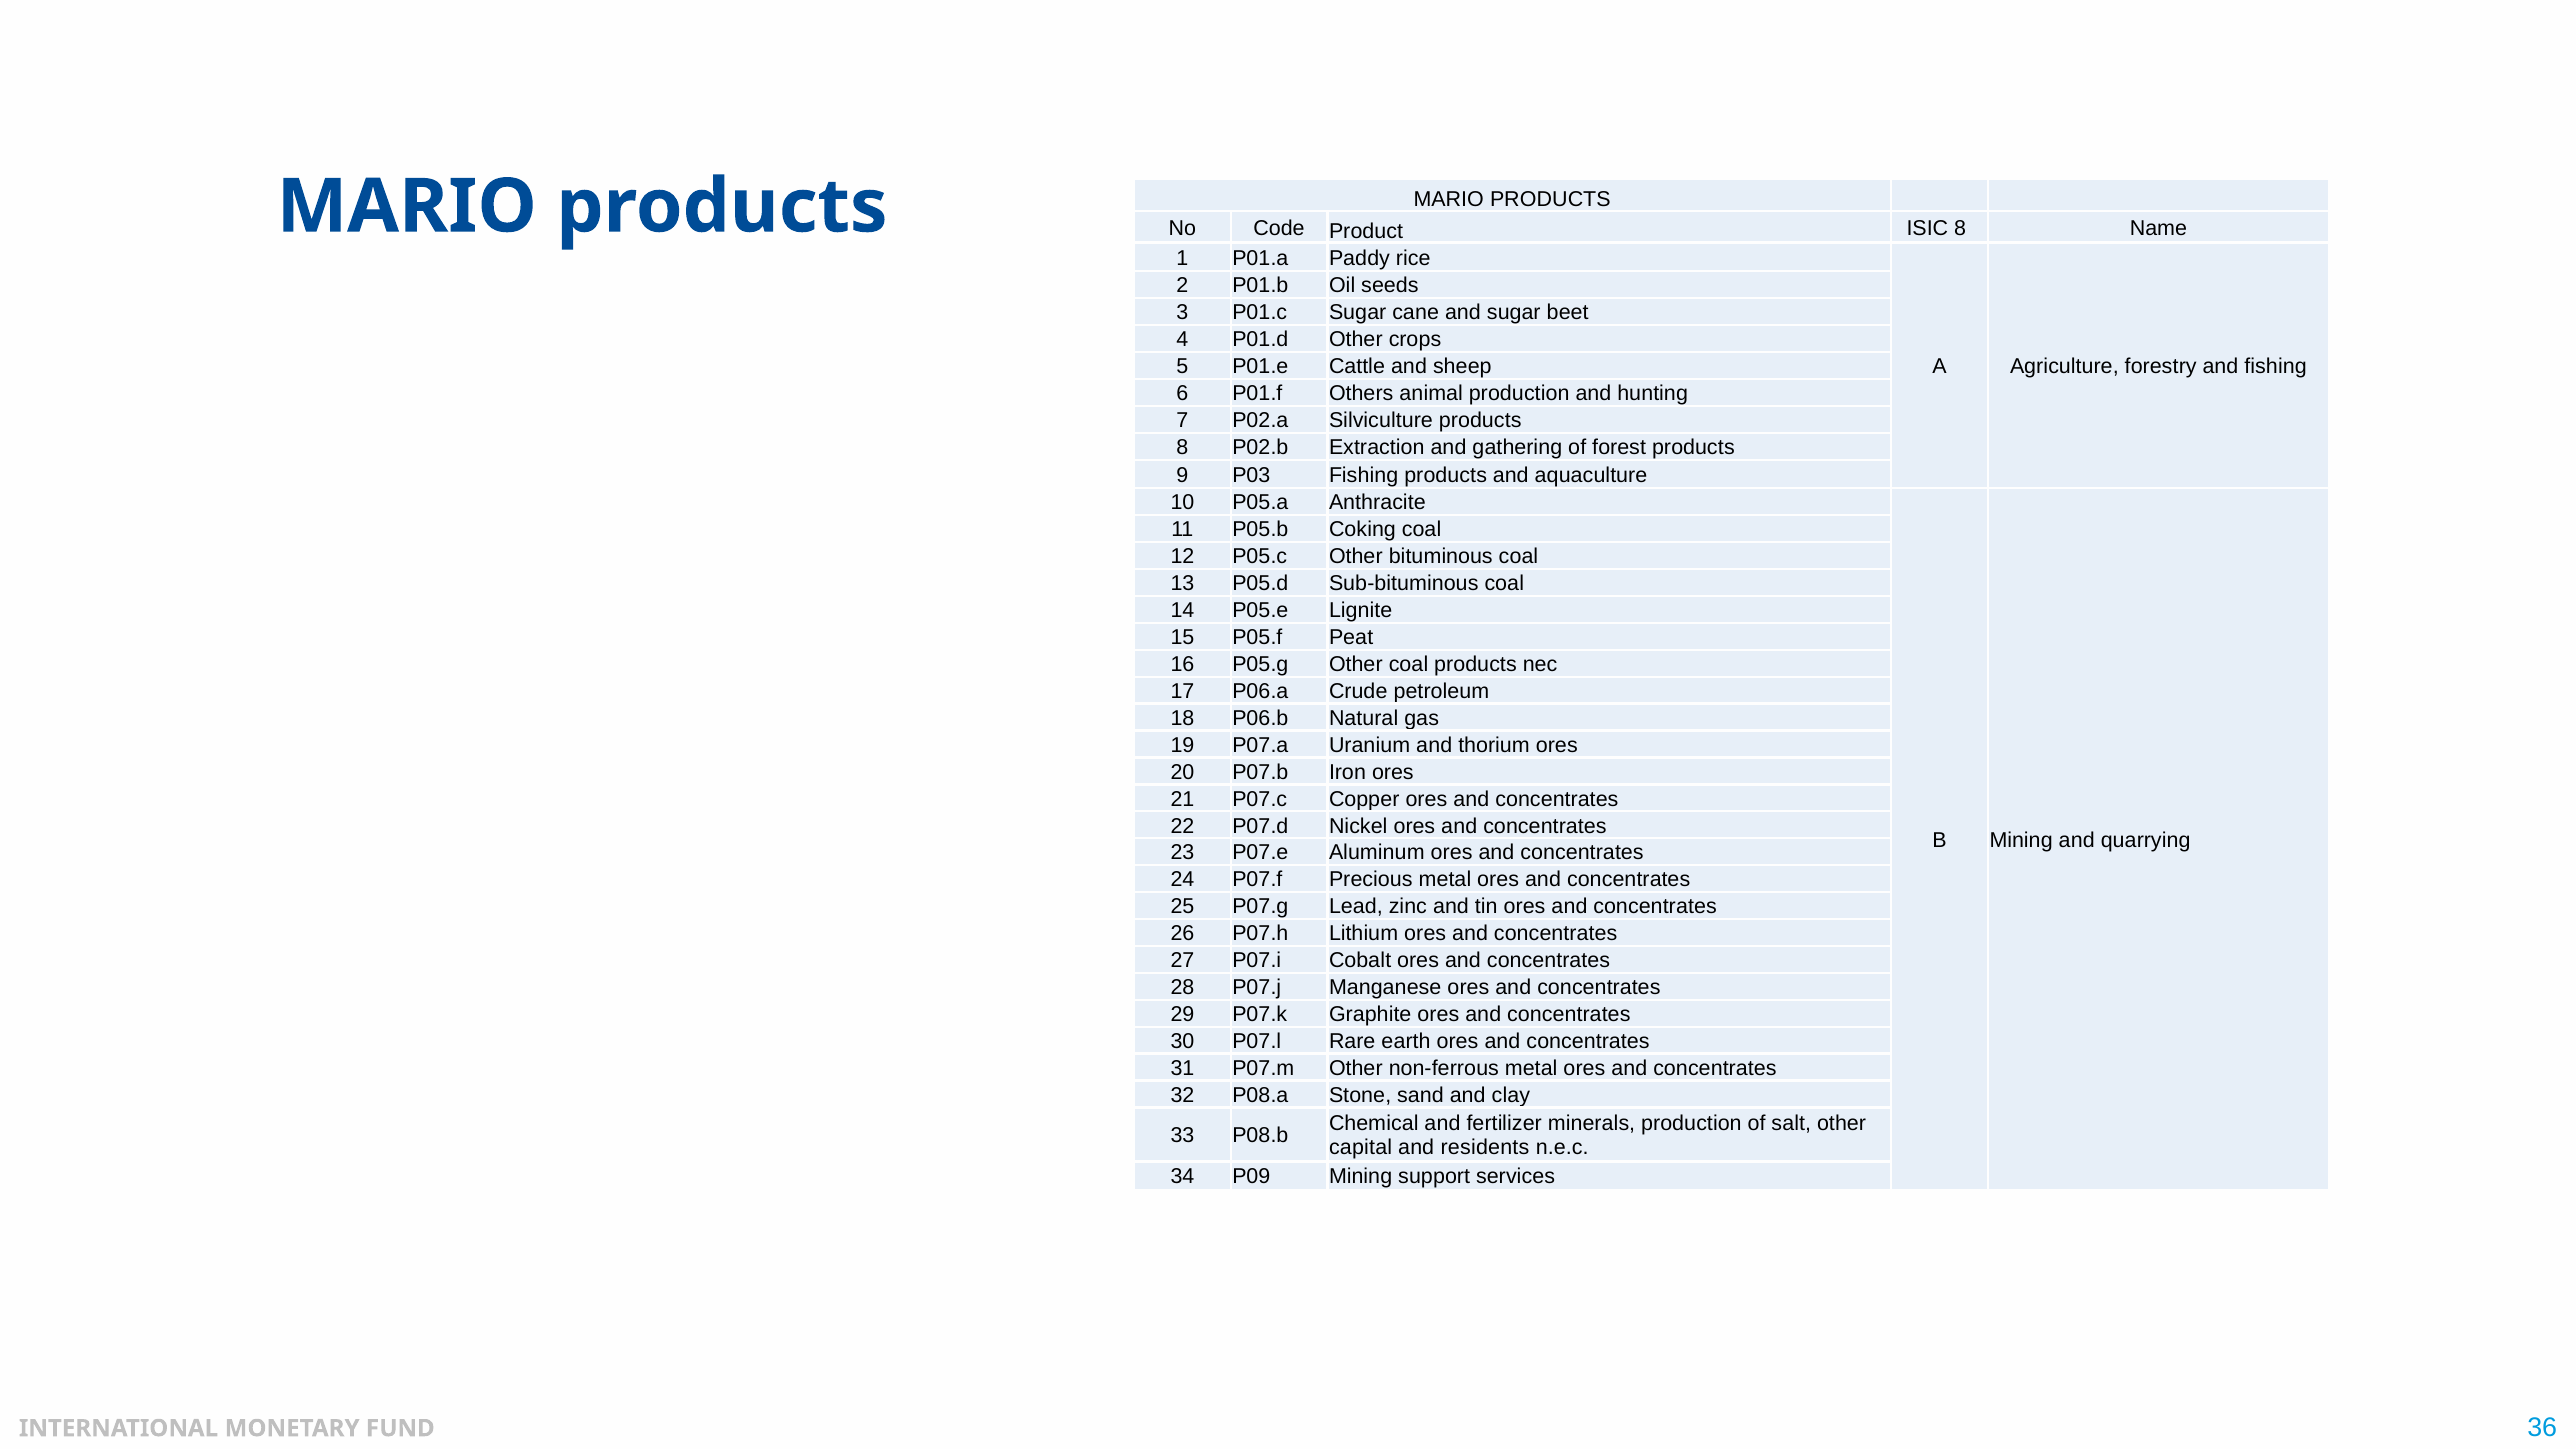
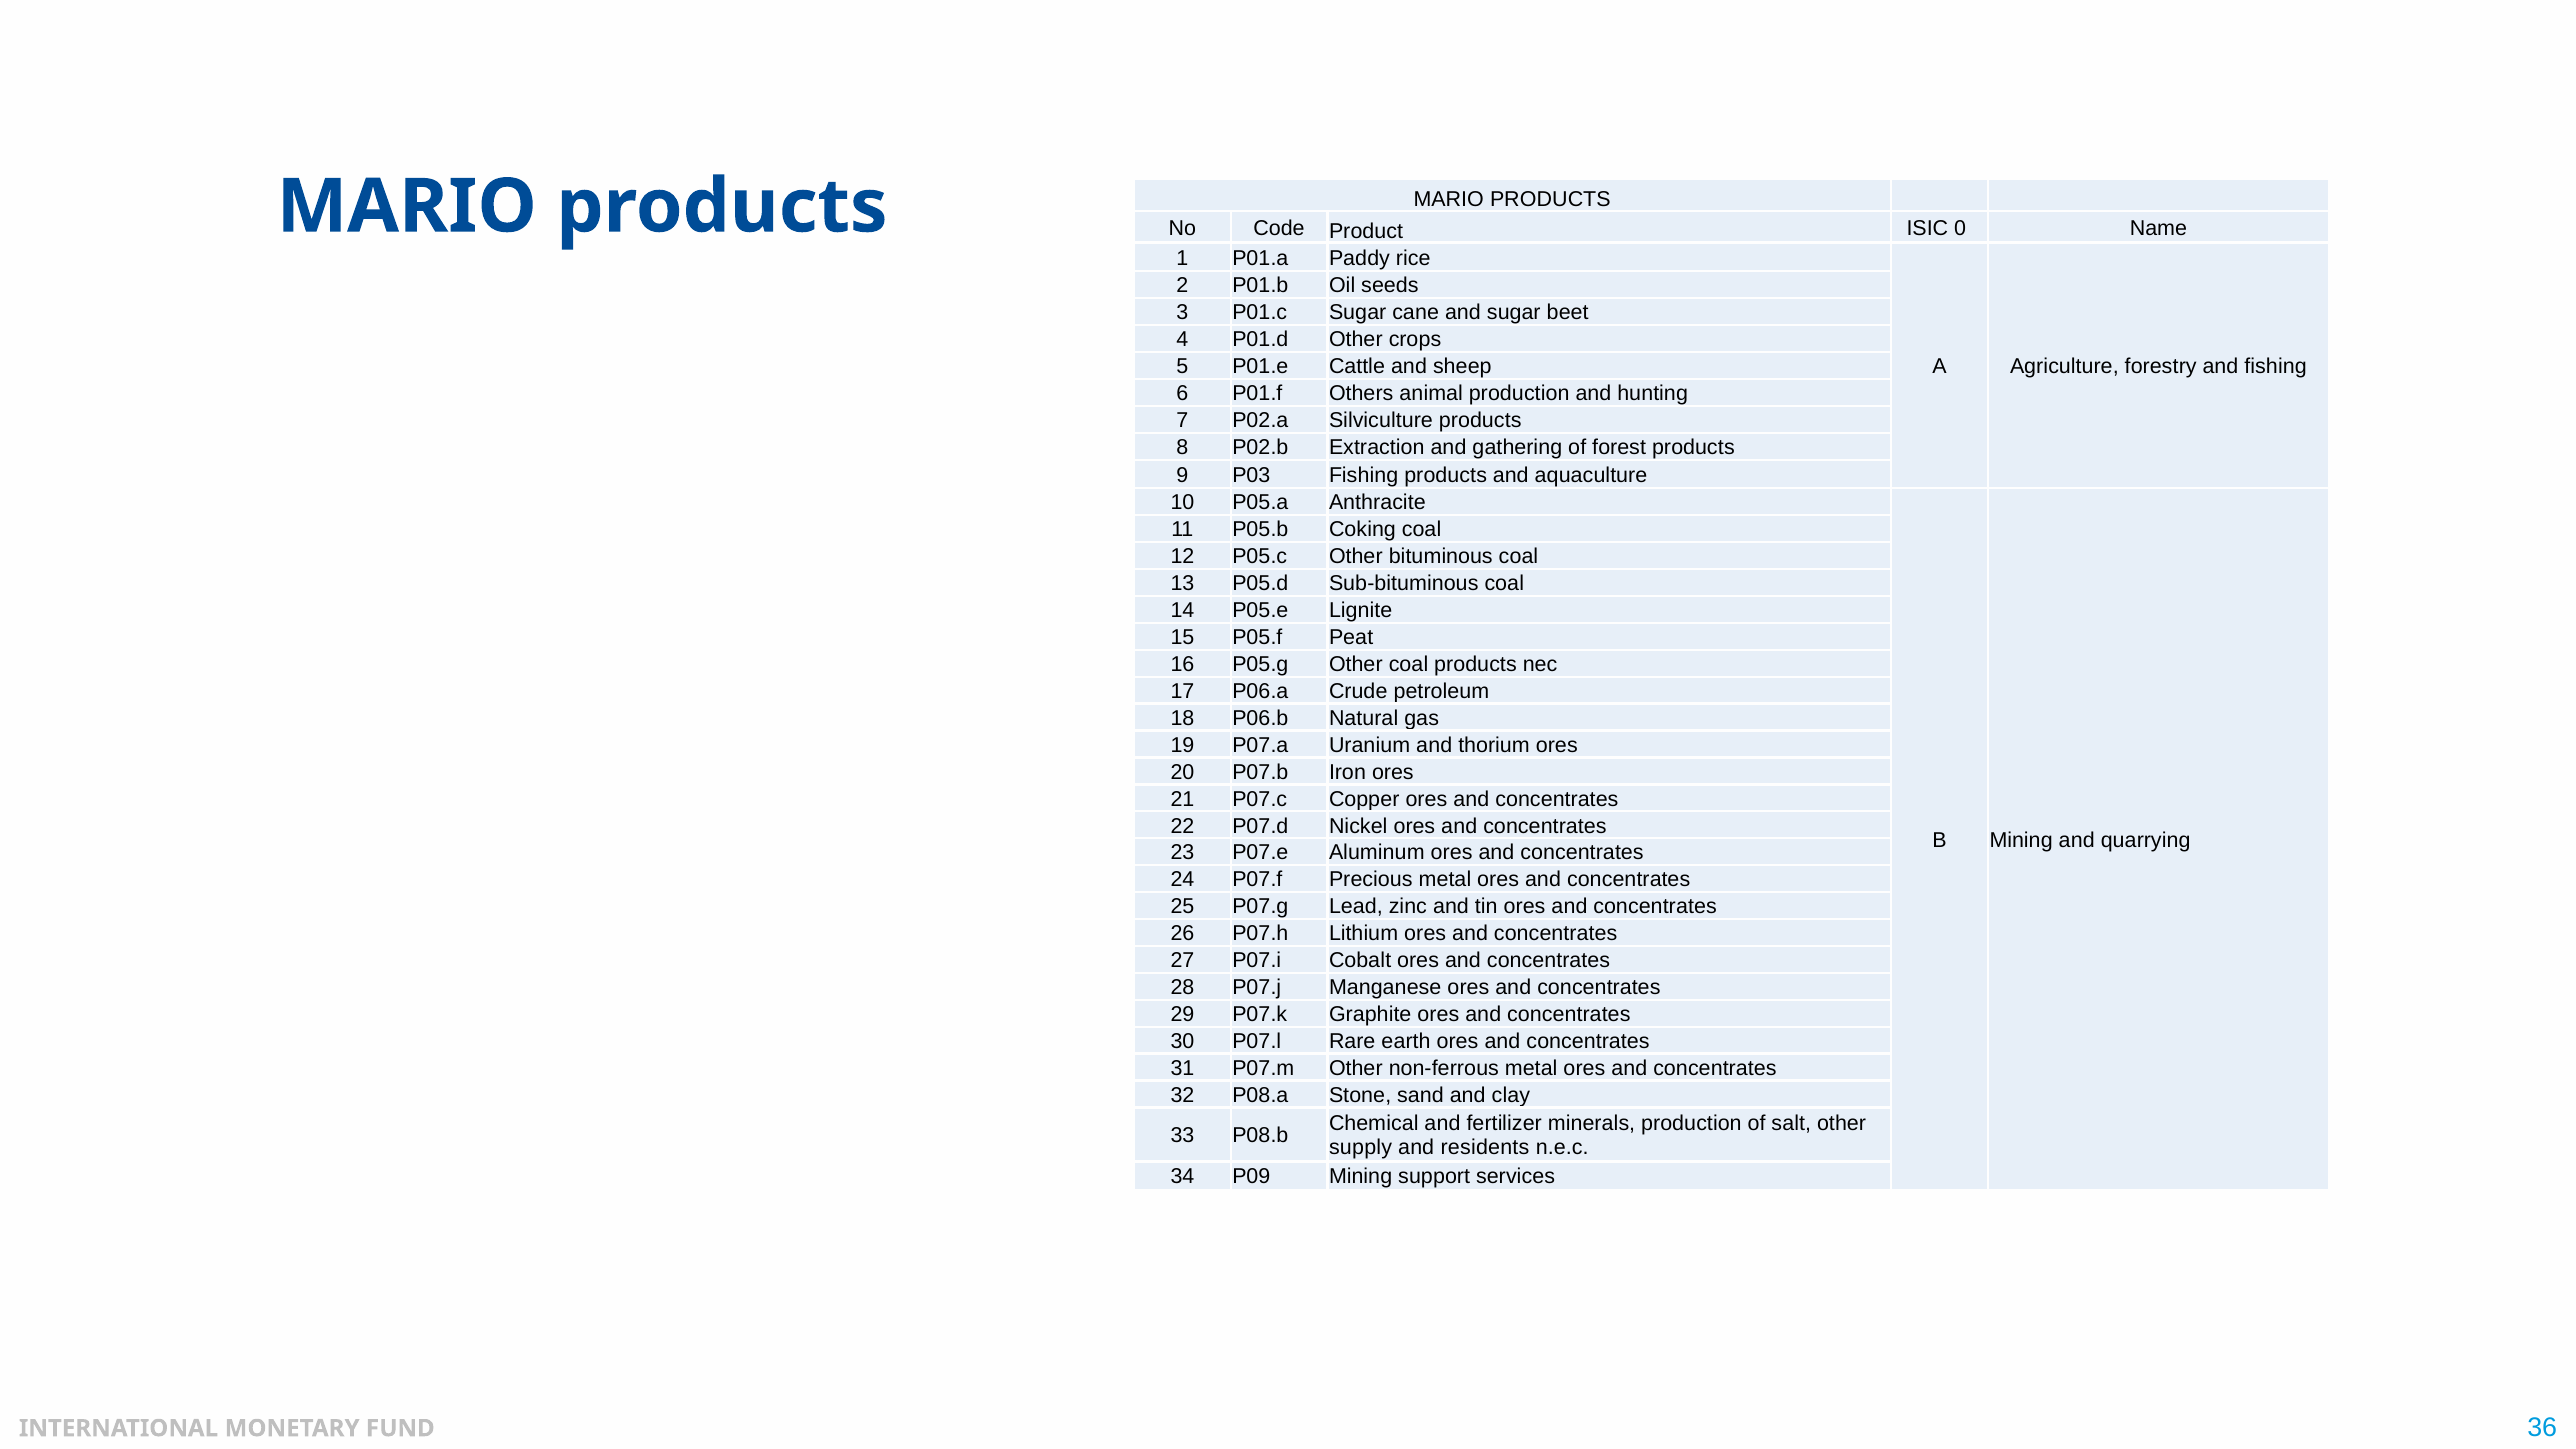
ISIC 8: 8 -> 0 (1960, 228)
capital: capital -> supply (1361, 1148)
